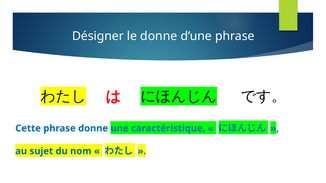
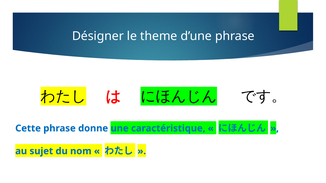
le donne: donne -> theme (159, 36)
